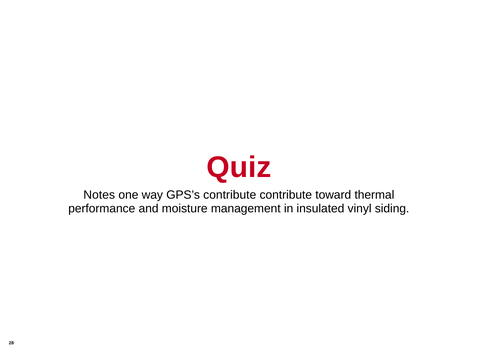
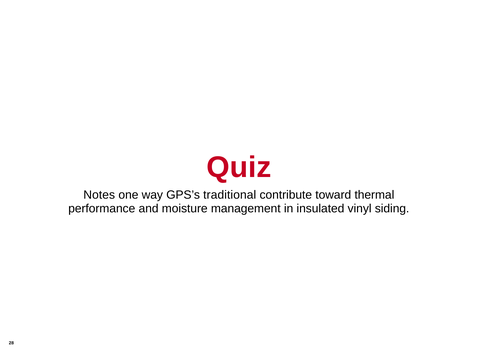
GPS’s contribute: contribute -> traditional (230, 195)
